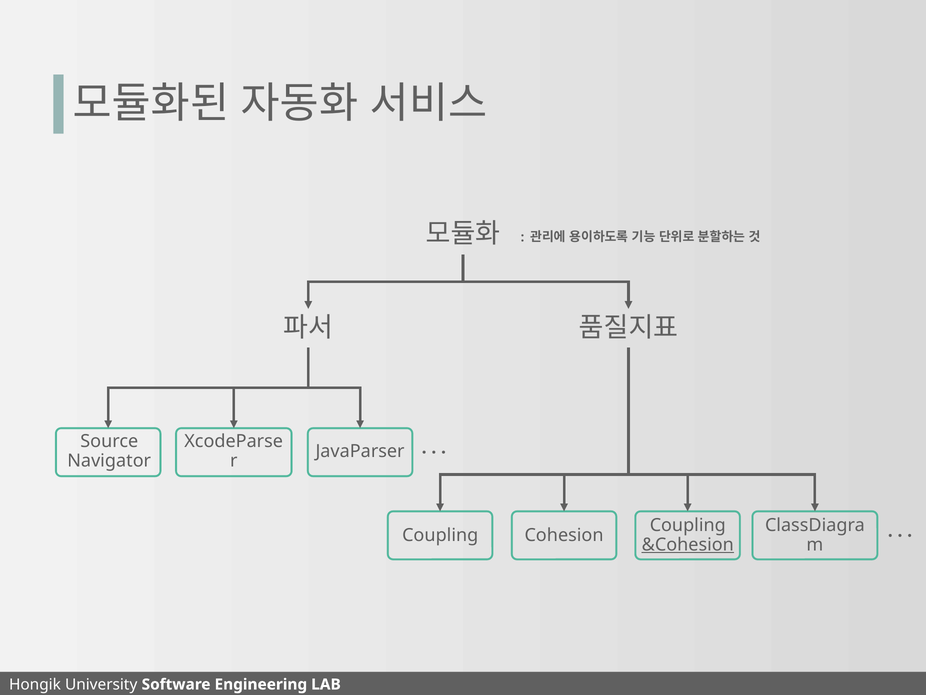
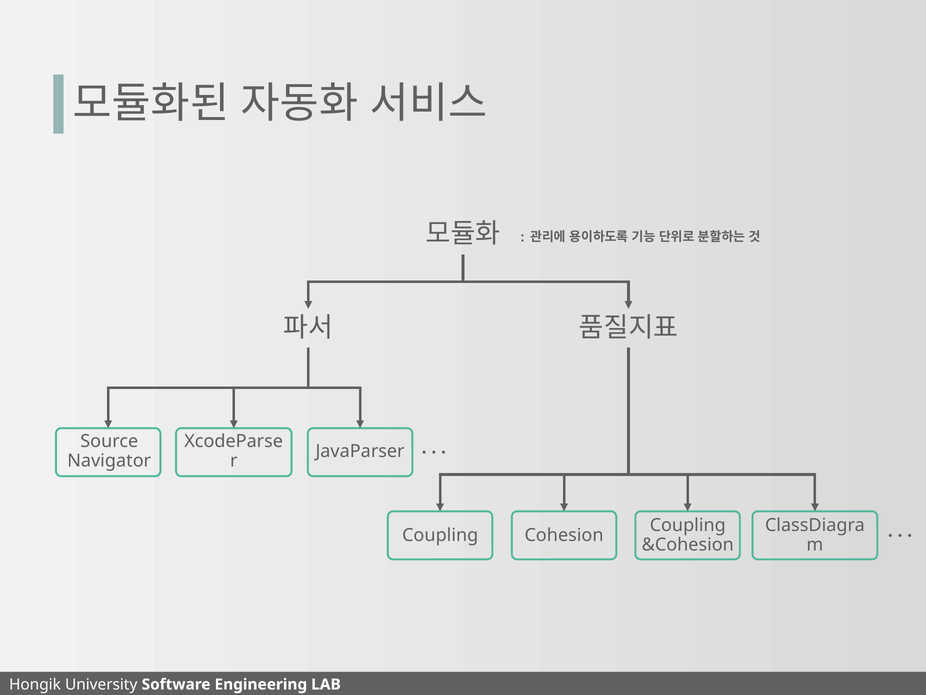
&Cohesion underline: present -> none (688, 545)
